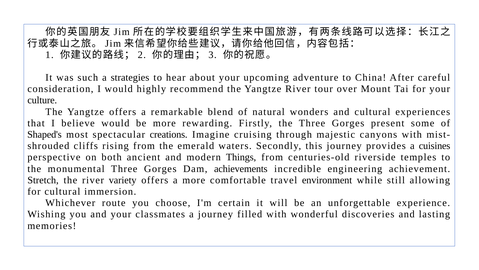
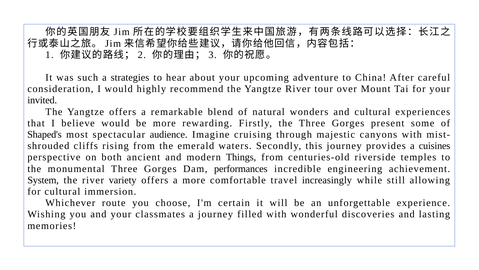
culture: culture -> invited (42, 100)
creations: creations -> audience (169, 134)
achievements: achievements -> performances (241, 168)
Stretch: Stretch -> System (43, 180)
environment: environment -> increasingly (327, 180)
